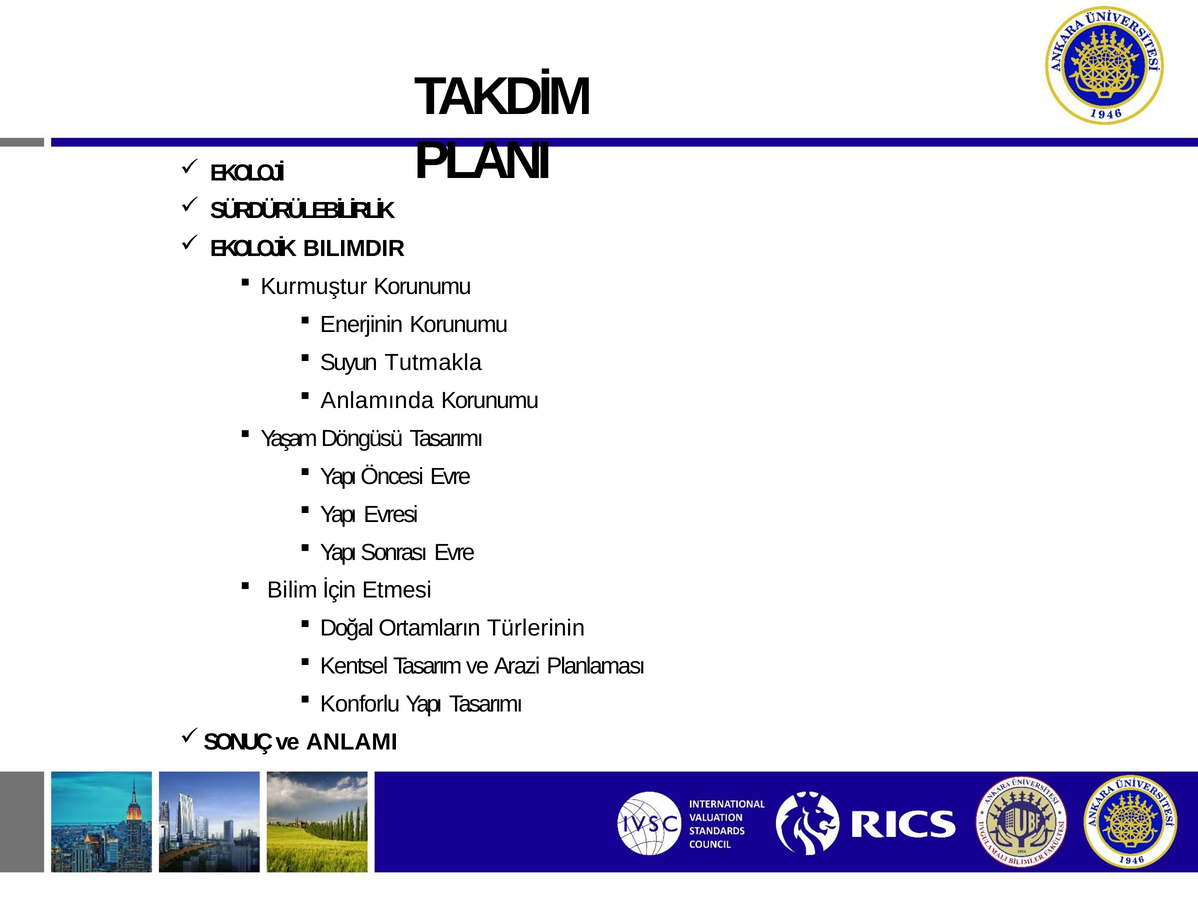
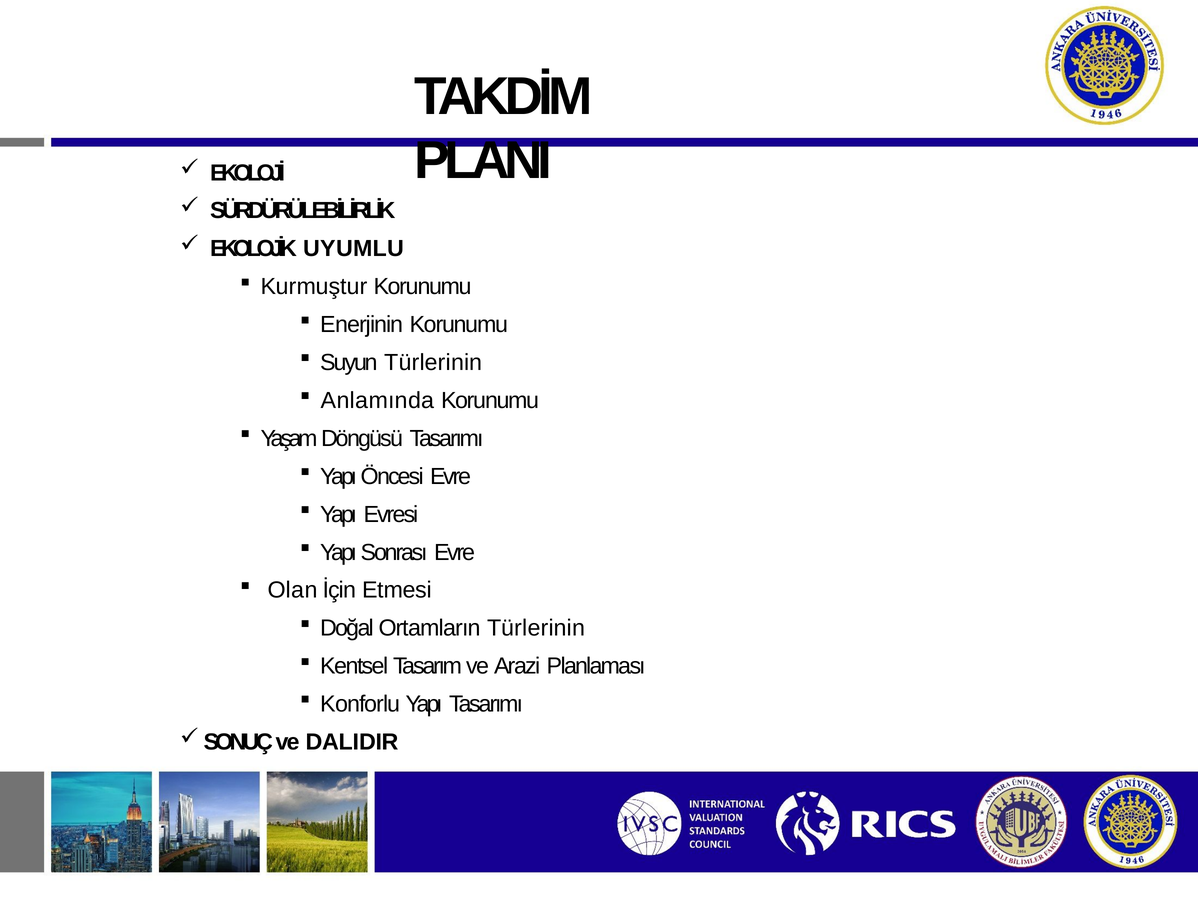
BILIMDIR: BILIMDIR -> UYUMLU (354, 249)
Suyun Tutmakla: Tutmakla -> Türlerinin (433, 363)
Bilim: Bilim -> Olan (293, 591)
ANLAMI: ANLAMI -> DALIDIR (352, 742)
